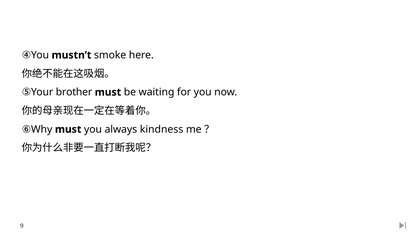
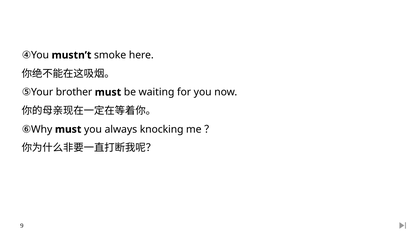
kindness: kindness -> knocking (162, 130)
